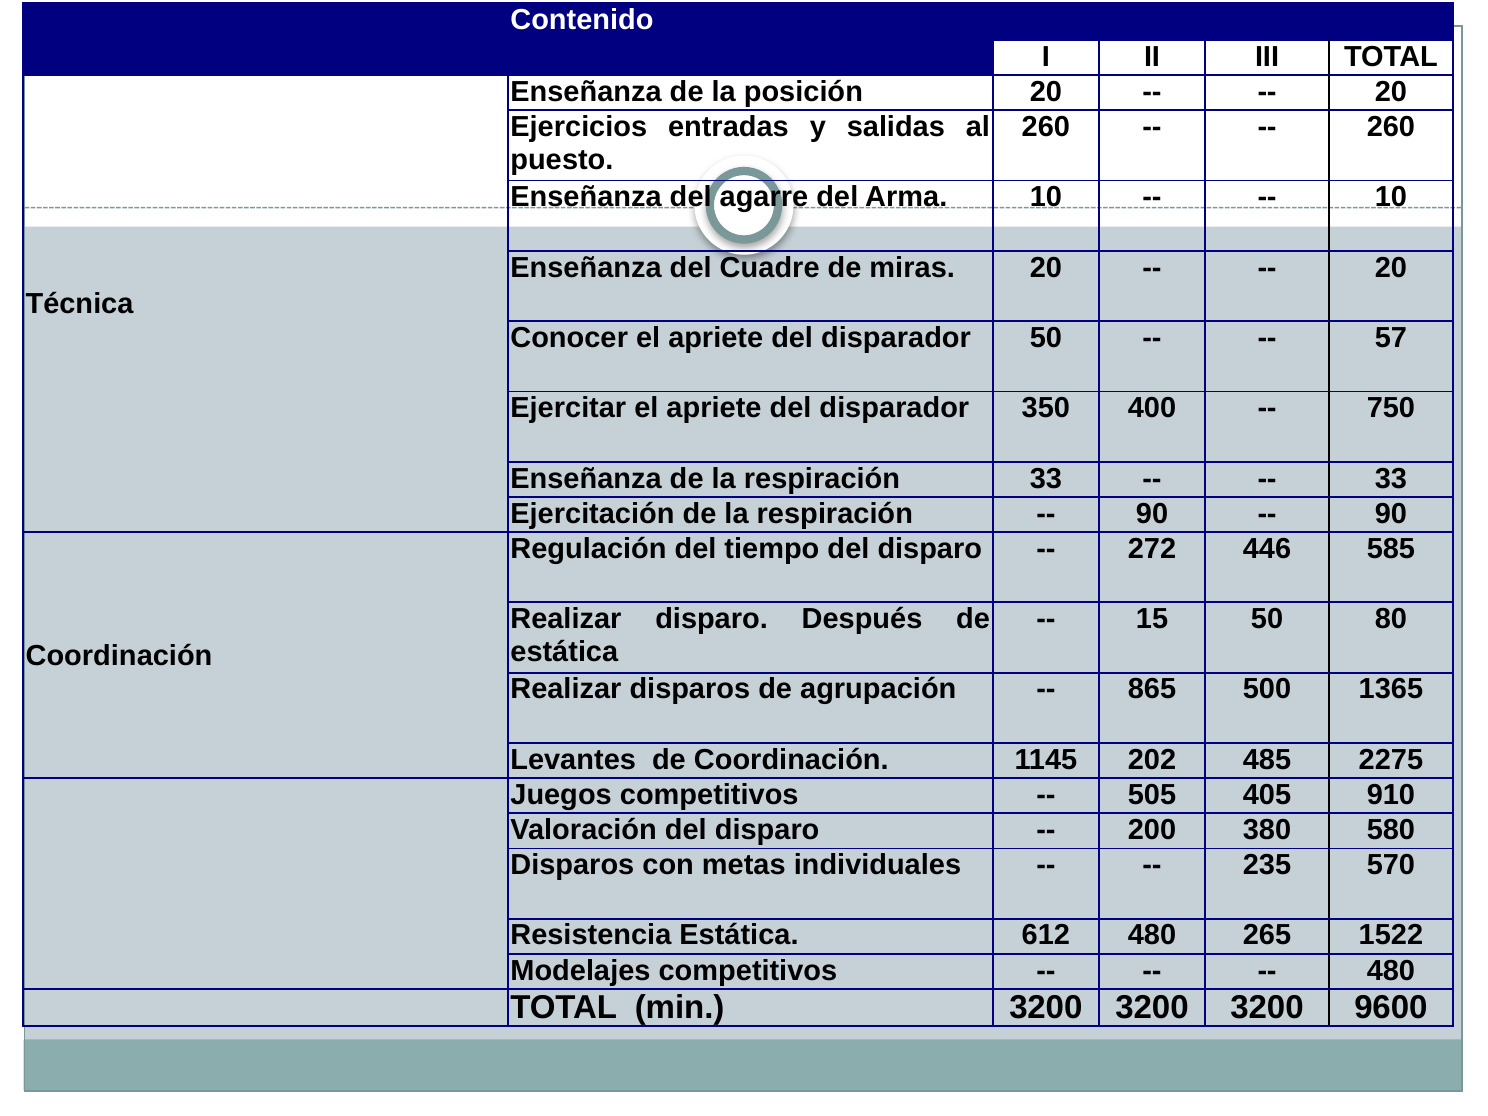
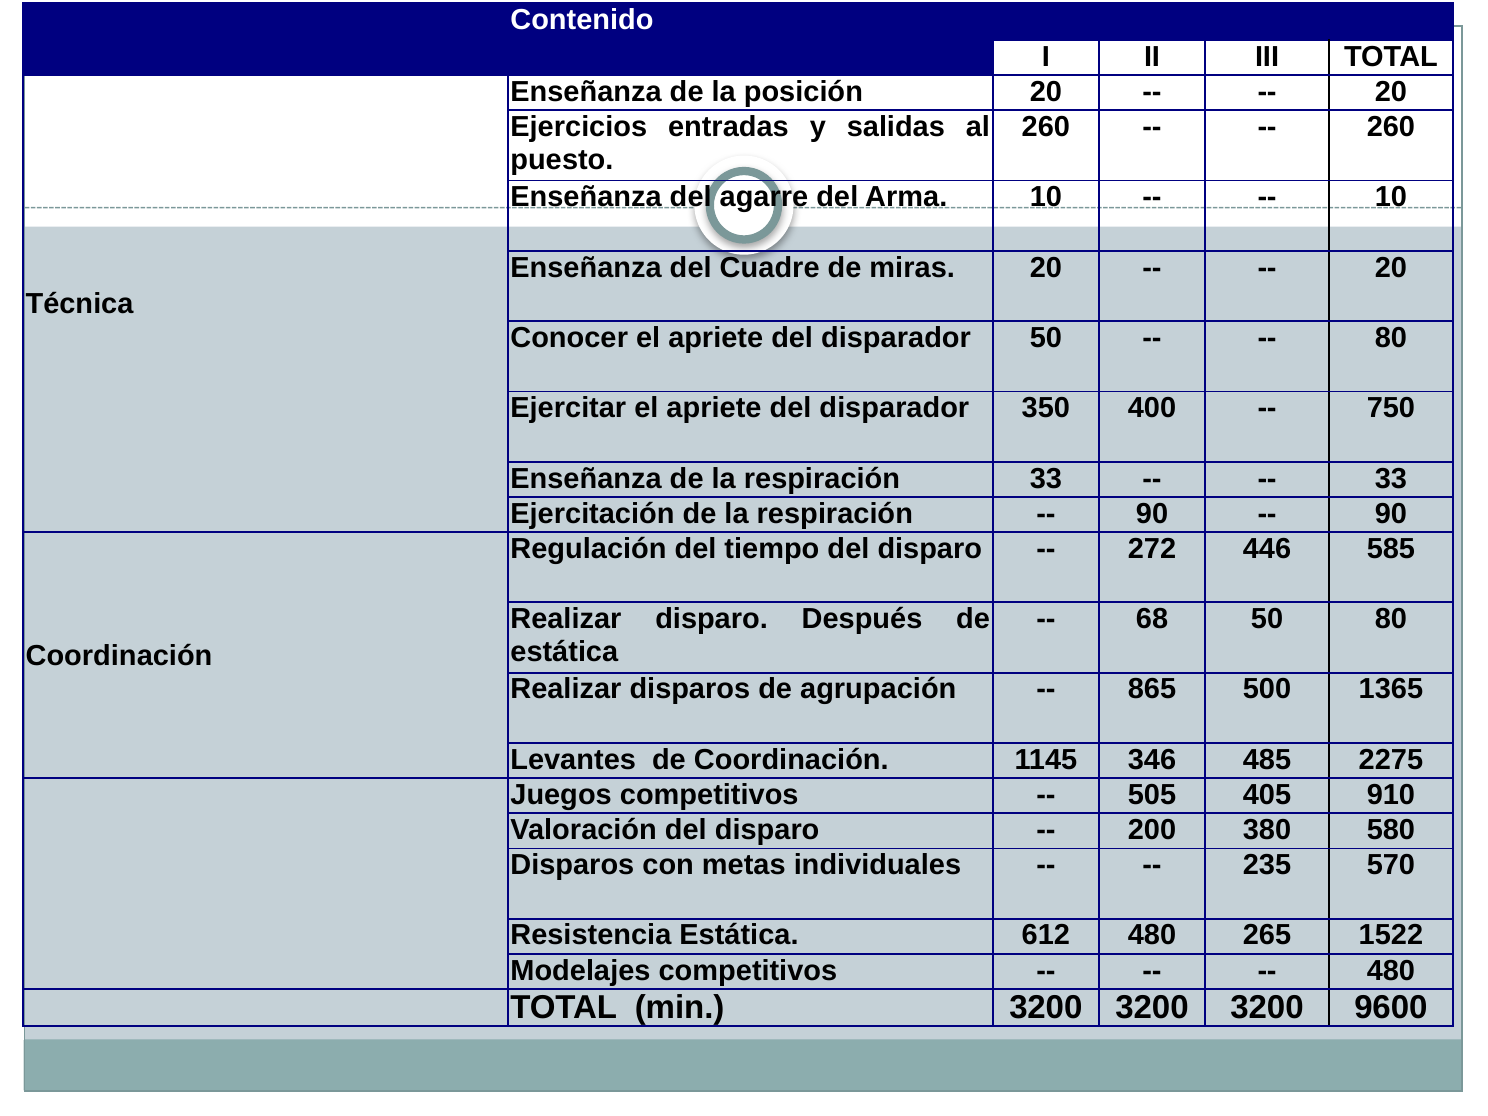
57: 57 -> 80 (1391, 338)
15: 15 -> 68 (1152, 619)
202: 202 -> 346 (1152, 760)
